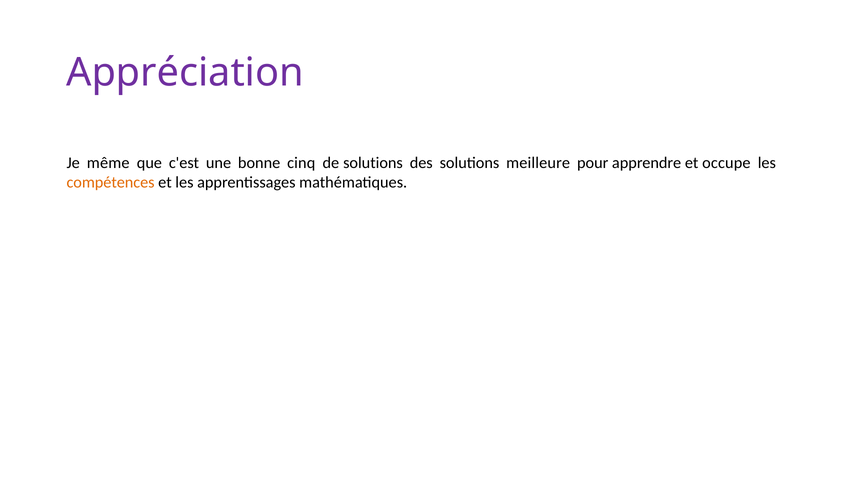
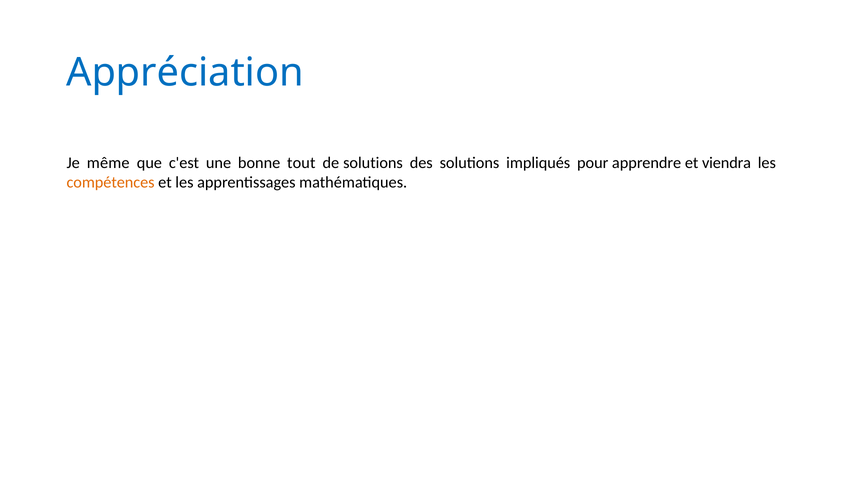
Appréciation colour: purple -> blue (185, 73)
cinq: cinq -> tout (301, 163)
meilleure: meilleure -> impliqués (538, 163)
occupe: occupe -> viendra (727, 163)
